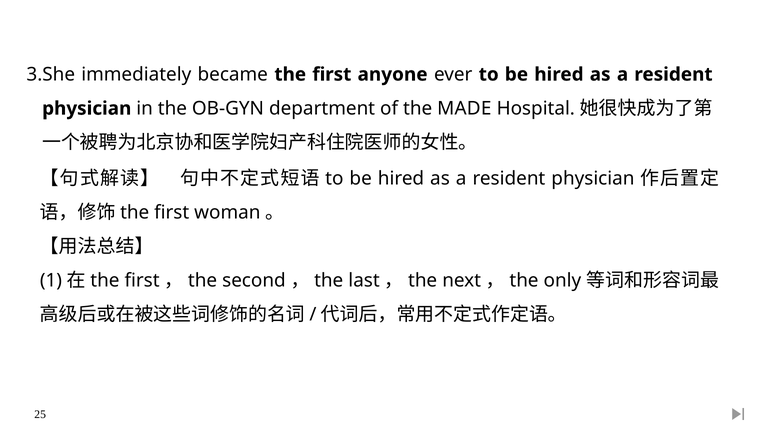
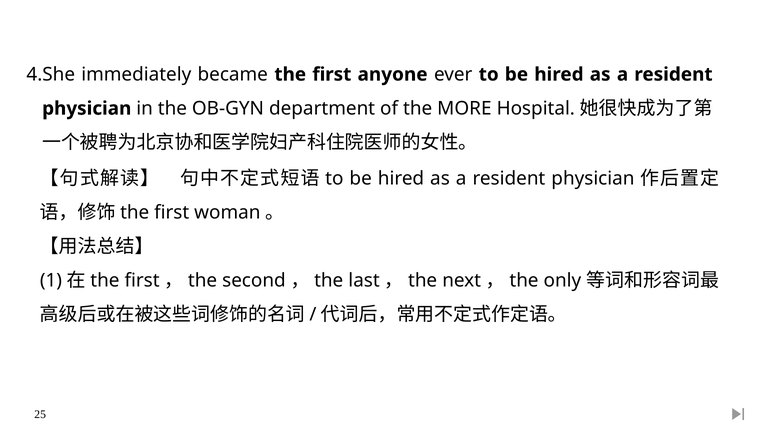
3.She: 3.She -> 4.She (51, 74)
MADE: MADE -> MORE (464, 108)
